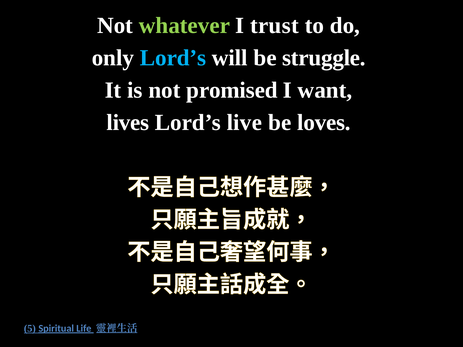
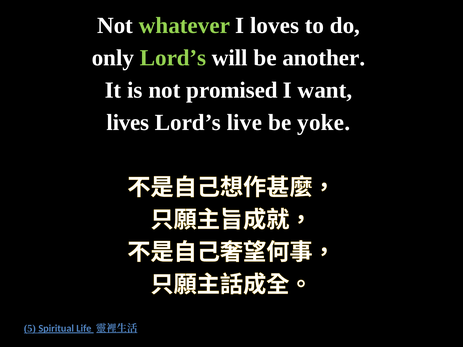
trust: trust -> loves (275, 26)
Lord’s colour: light blue -> light green (173, 58)
struggle: struggle -> another (324, 58)
loves: loves -> yoke (324, 123)
